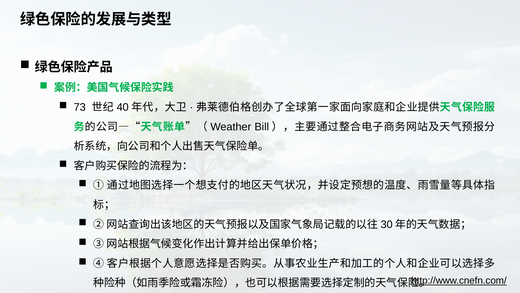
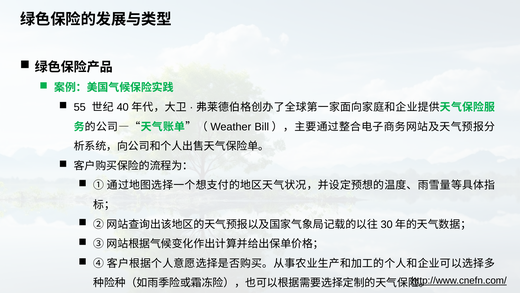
73: 73 -> 55 (80, 107)
